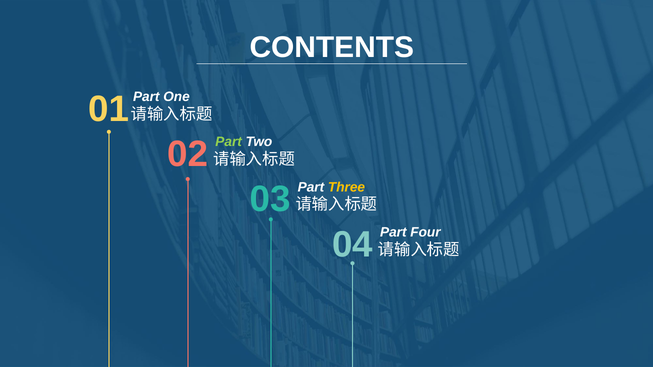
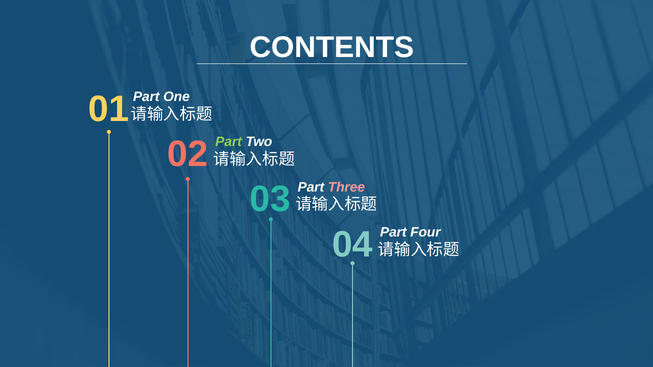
Three colour: yellow -> pink (346, 187)
